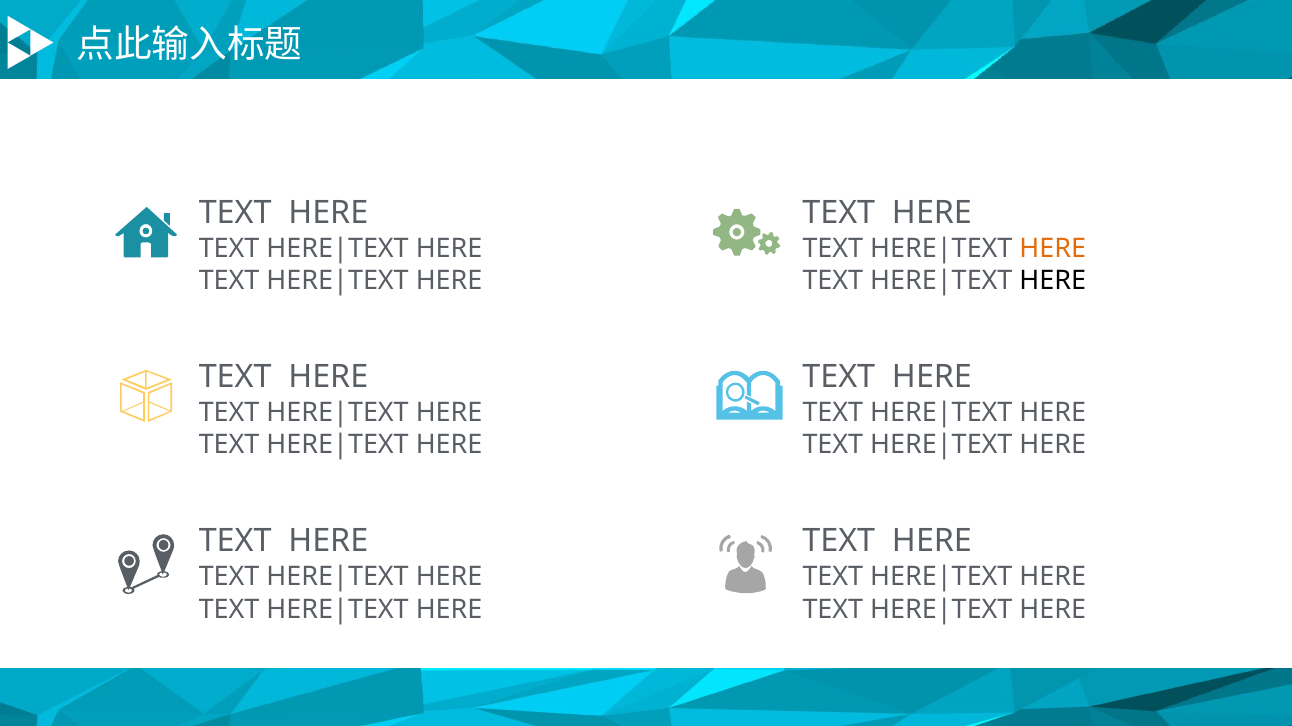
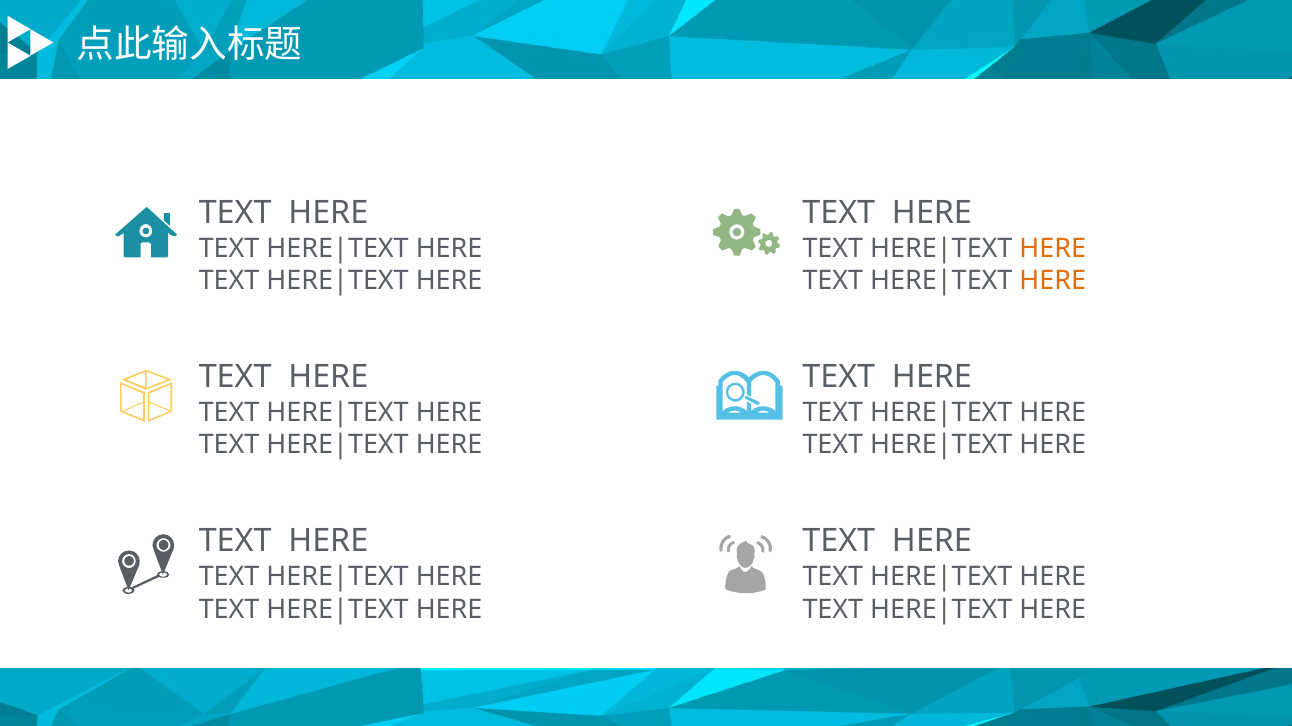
HERE colour: black -> orange (1053, 281)
